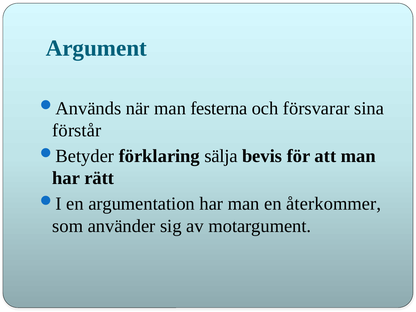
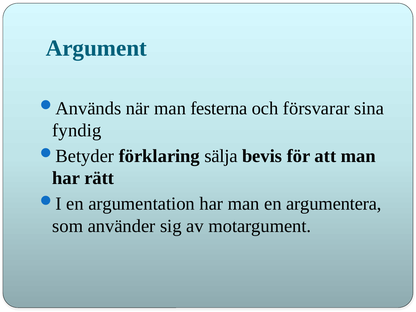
förstår: förstår -> fyndig (77, 130)
återkommer: återkommer -> argumentera (334, 204)
